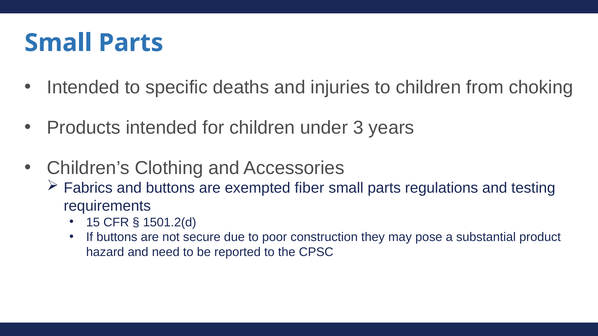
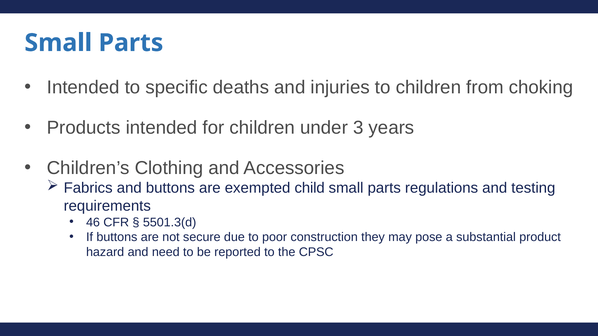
fiber: fiber -> child (310, 188)
15: 15 -> 46 (93, 222)
1501.2(d: 1501.2(d -> 5501.3(d (170, 222)
